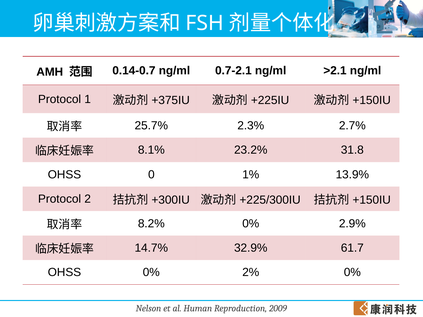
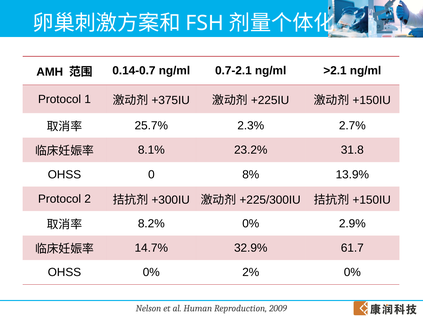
1%: 1% -> 8% (251, 175)
